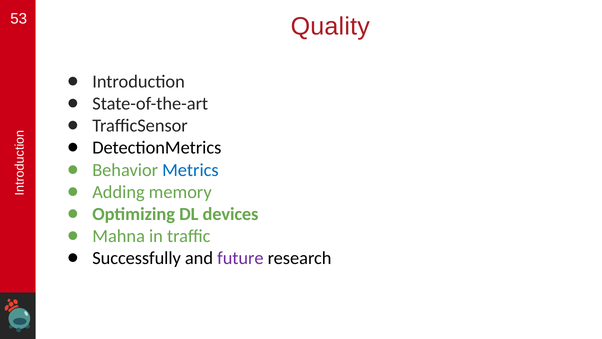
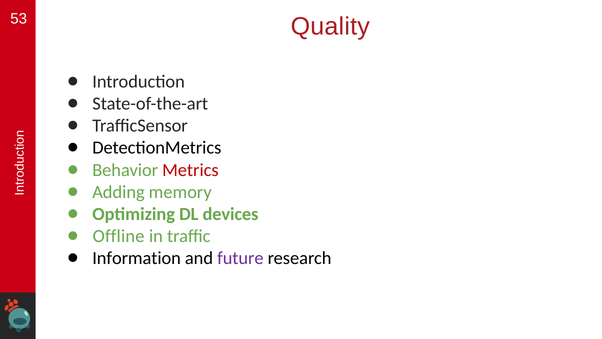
Metrics colour: blue -> red (190, 170)
Mahna: Mahna -> Offline (119, 236)
Successfully: Successfully -> Information (137, 258)
